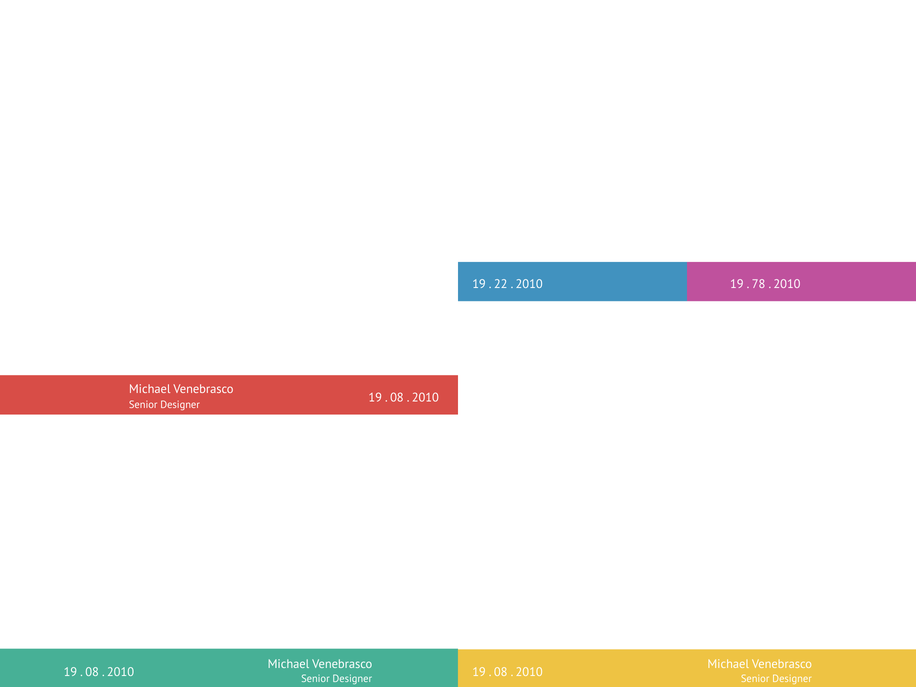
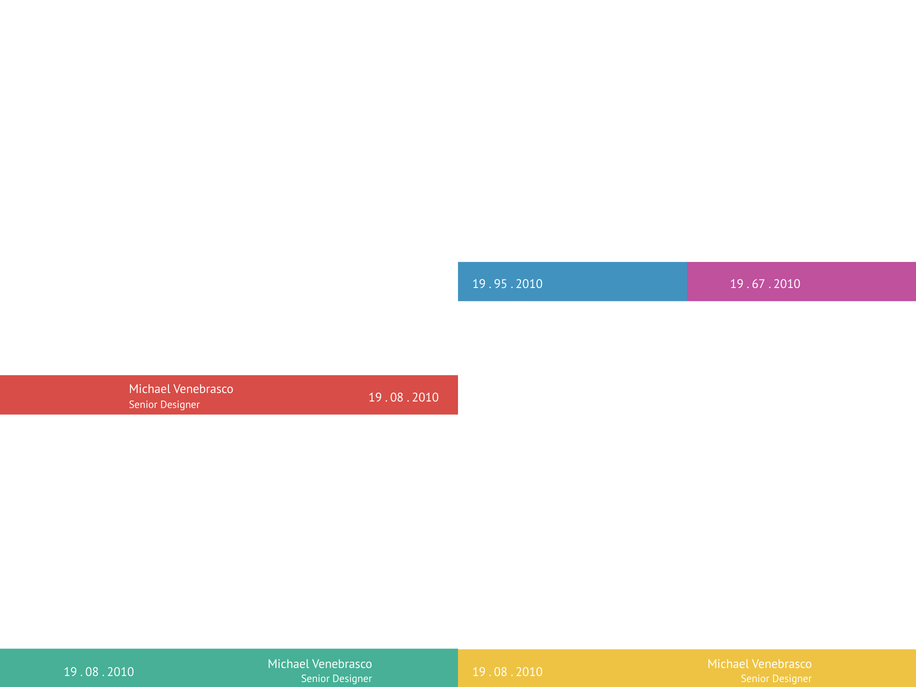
22: 22 -> 95 (501, 284)
78: 78 -> 67 (759, 284)
